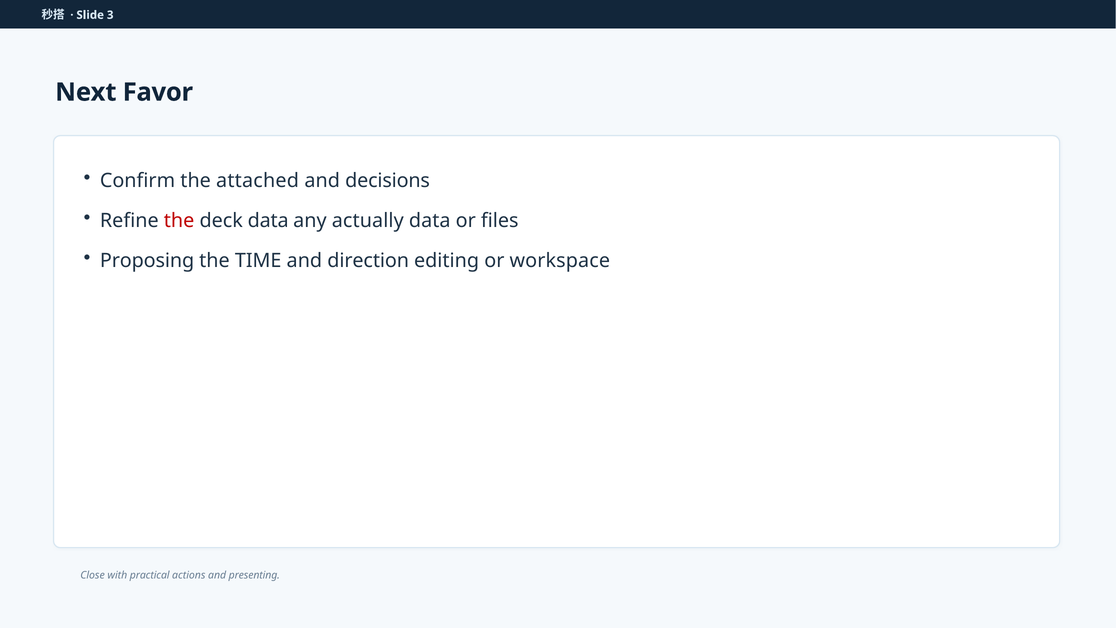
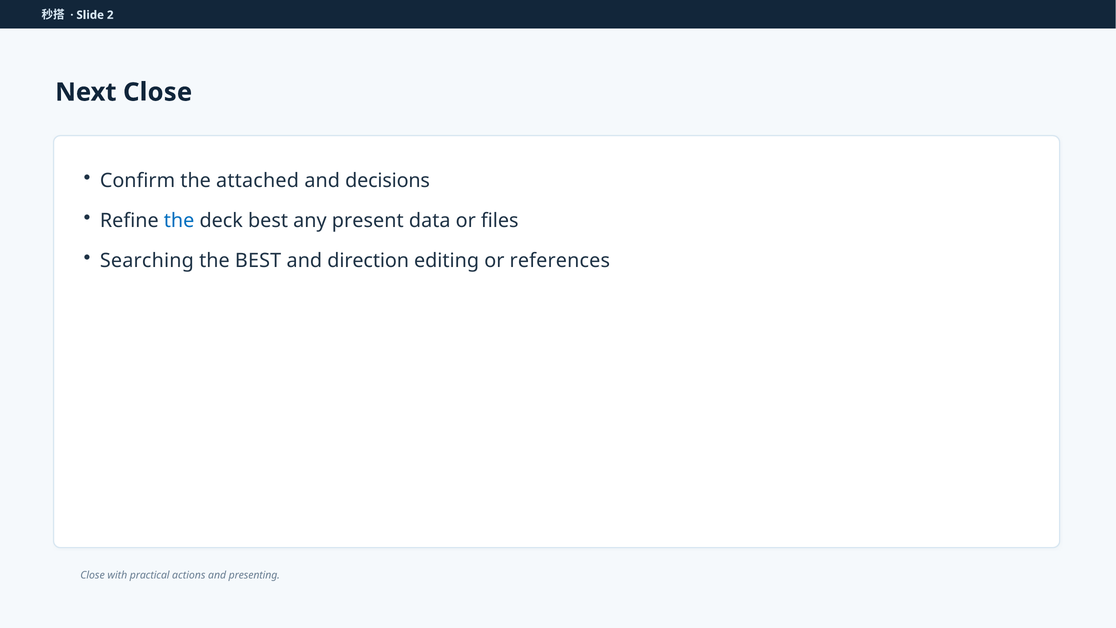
3: 3 -> 2 (110, 15)
Next Favor: Favor -> Close (158, 92)
the colour: red -> blue (179, 221)
deck data: data -> best (268, 221)
actually: actually -> present (368, 221)
Proposing: Proposing -> Searching (147, 261)
the TIME: TIME -> BEST (258, 261)
workspace: workspace -> references (560, 261)
